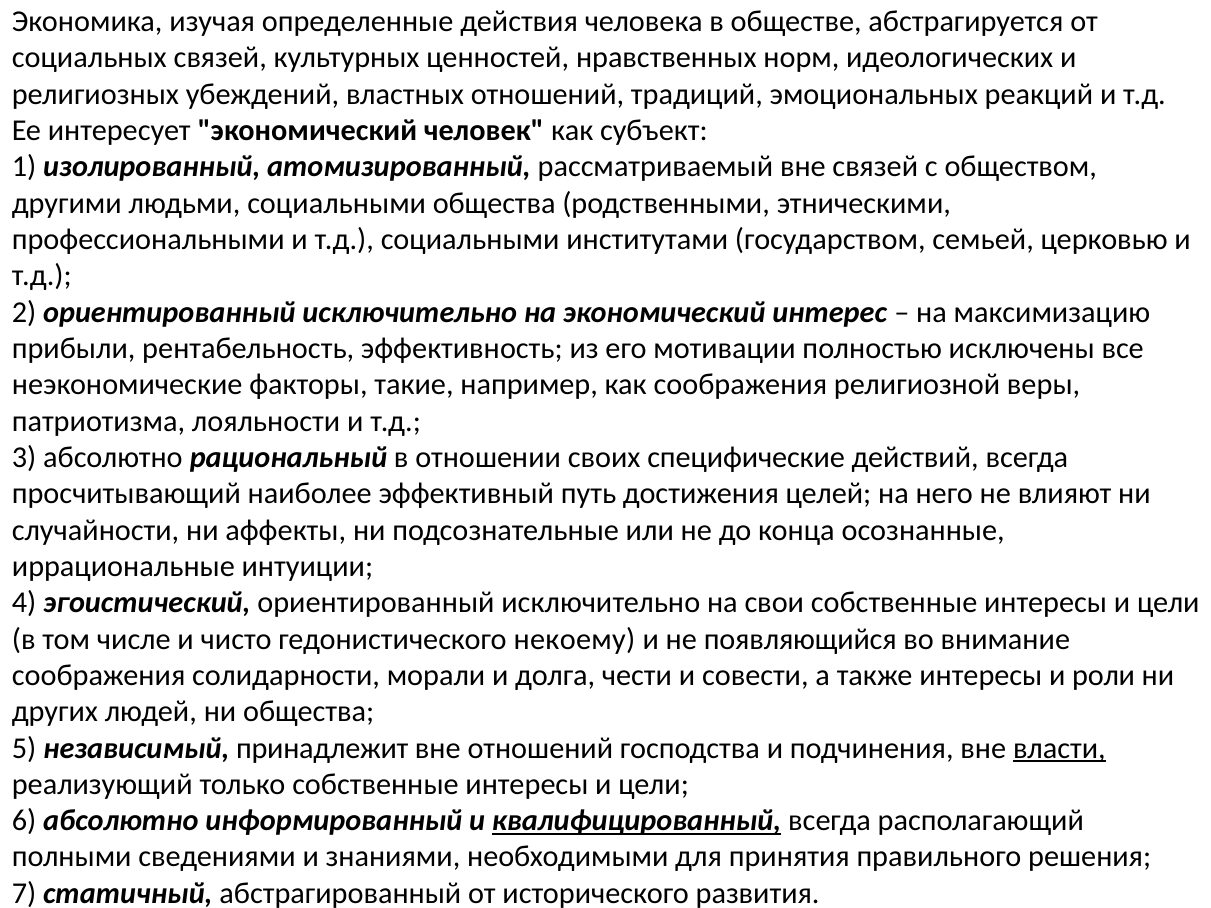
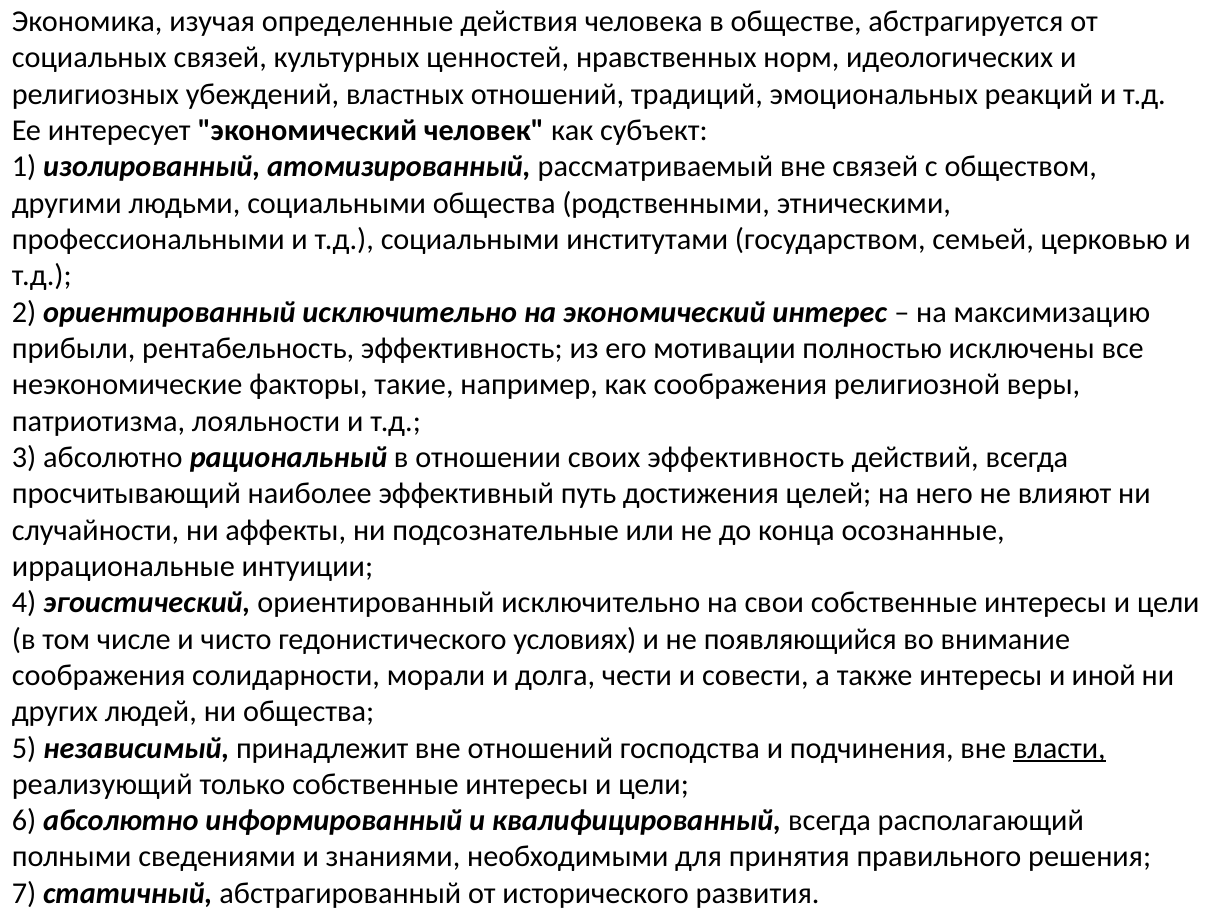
своих специфические: специфические -> эффективность (746, 458)
некоему: некоему -> условиях (575, 639)
роли: роли -> иной (1104, 676)
квалифицированный underline: present -> none (636, 821)
